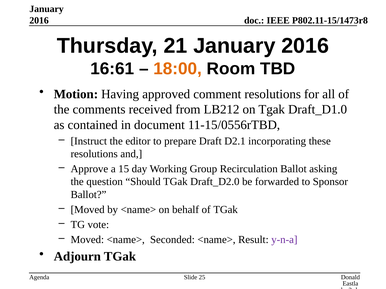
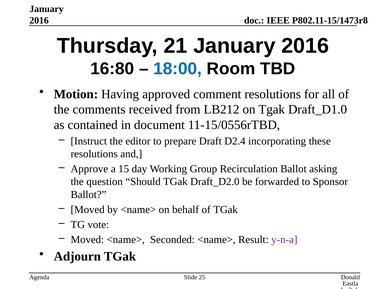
16:61: 16:61 -> 16:80 (112, 69)
18:00 colour: orange -> blue (178, 69)
D2.1: D2.1 -> D2.4 (235, 141)
